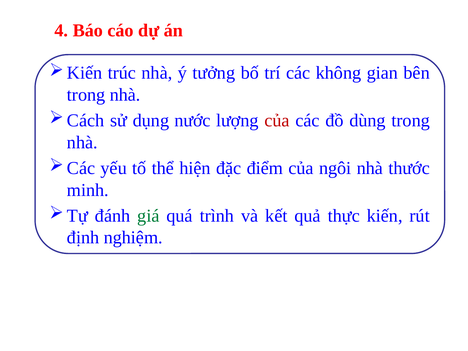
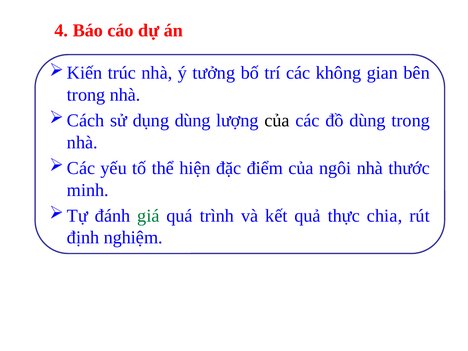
dụng nước: nước -> dùng (193, 121)
của colour: red -> black (277, 121)
kiến: kiến -> chia (385, 216)
